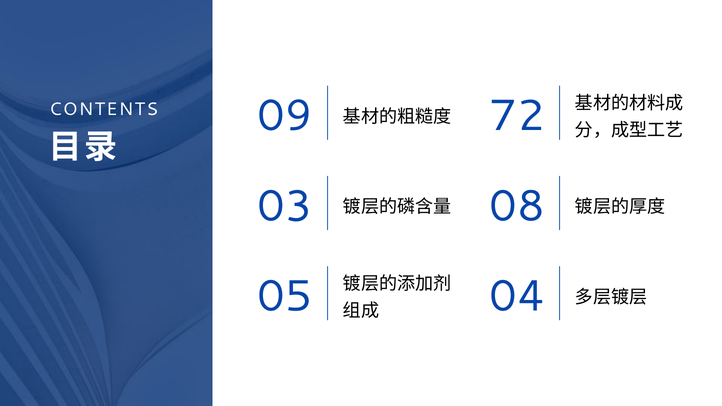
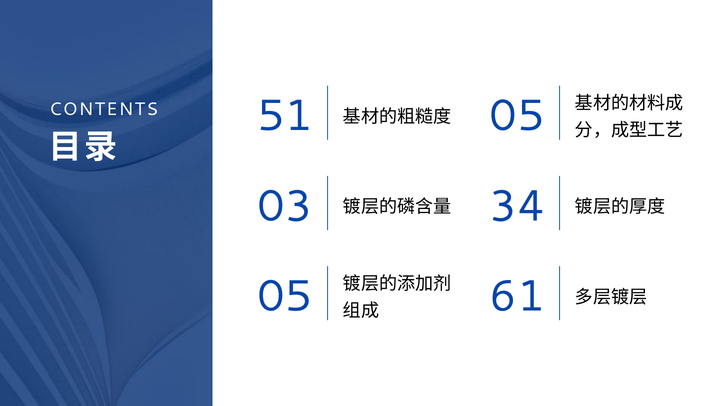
09: 09 -> 51 (285, 116)
72: 72 -> 05 (517, 116)
08: 08 -> 34 (517, 206)
04: 04 -> 61 (517, 297)
